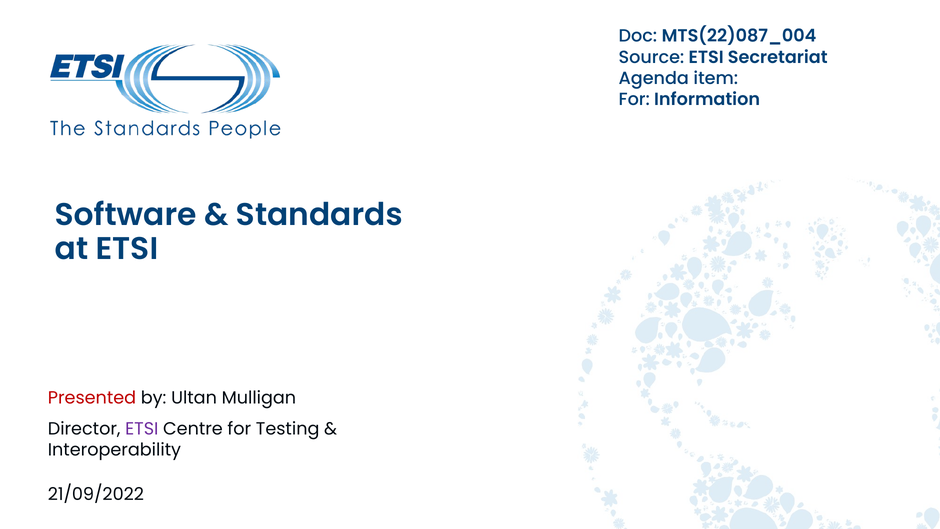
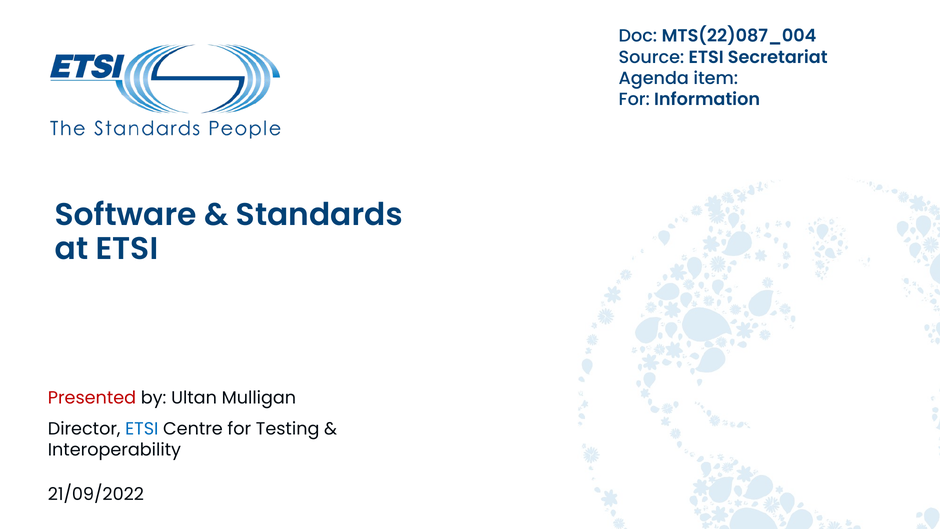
ETSI colour: purple -> blue (142, 428)
